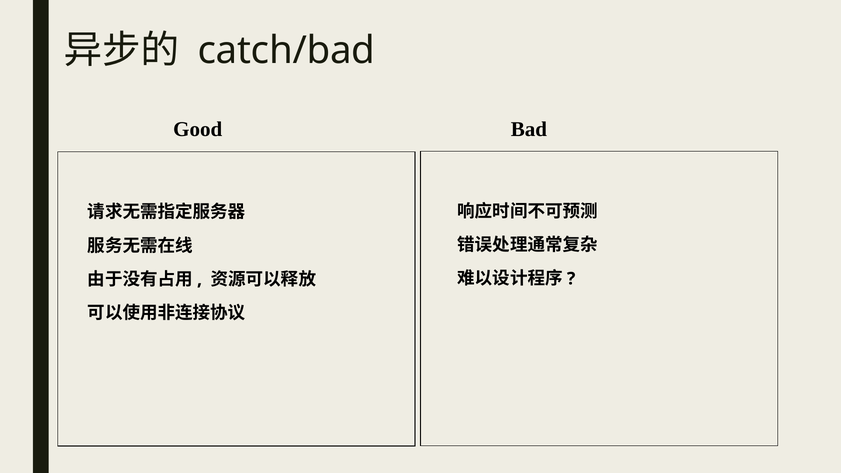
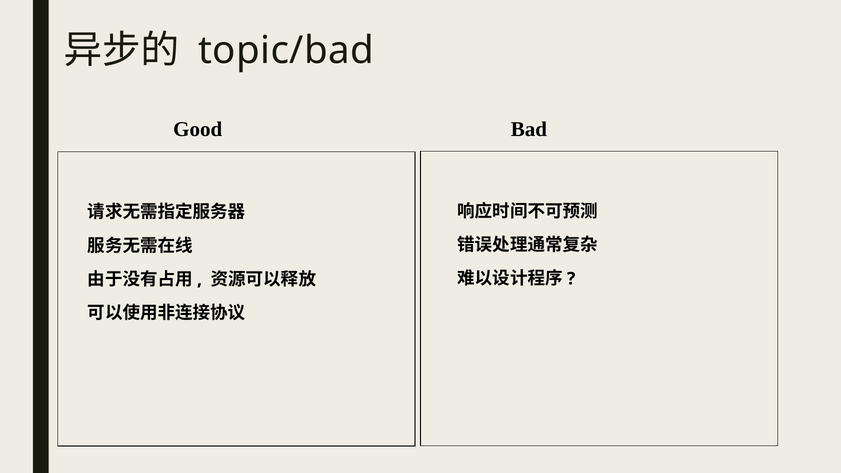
catch/bad: catch/bad -> topic/bad (286, 51)
